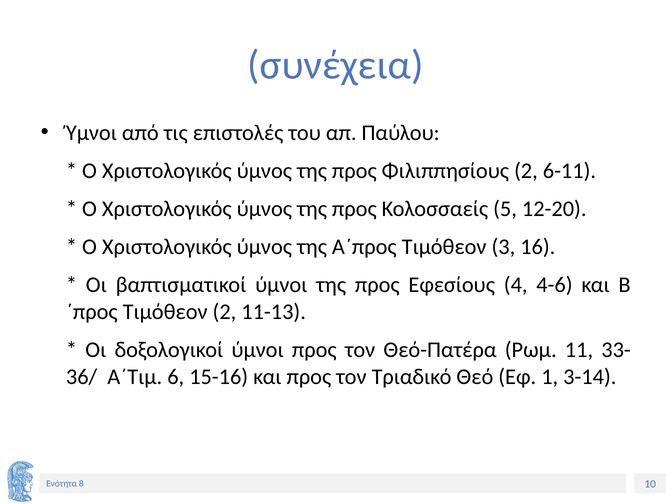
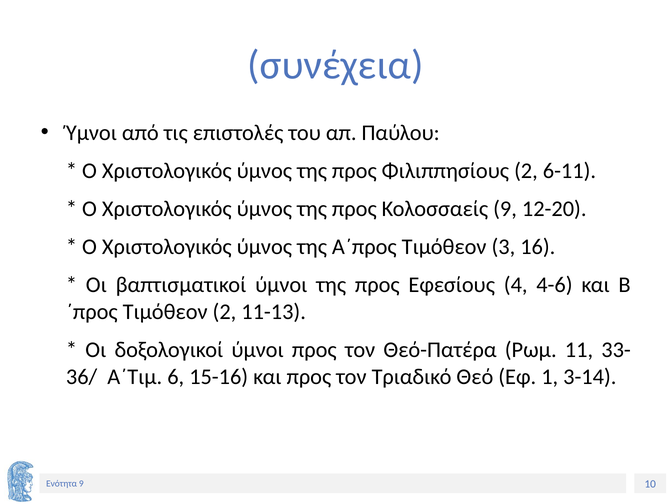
Κολοσσαείς 5: 5 -> 9 (505, 209)
8: 8 -> 9 (81, 483)
